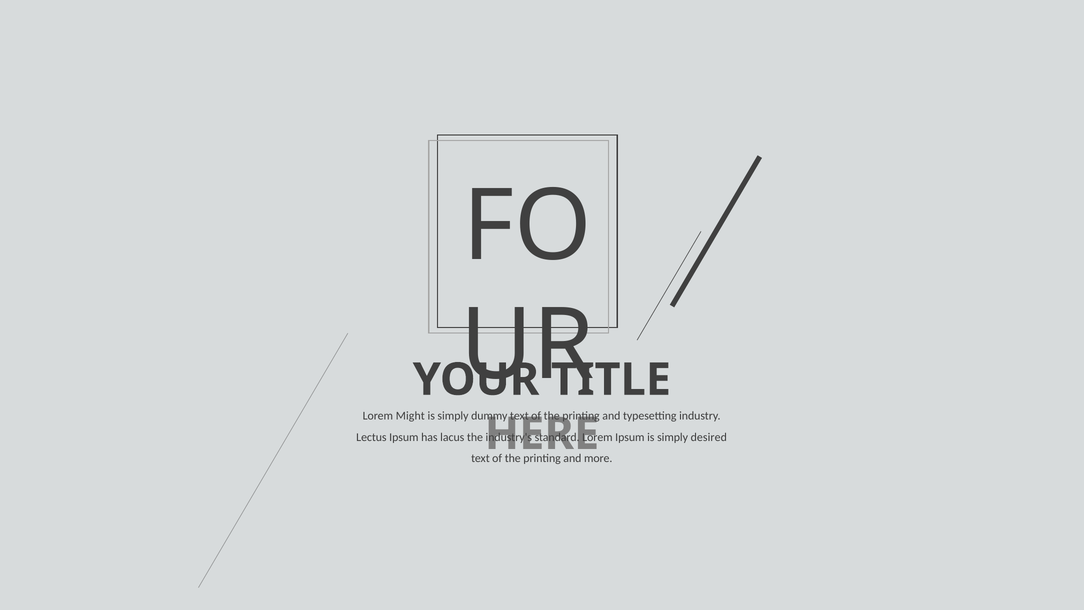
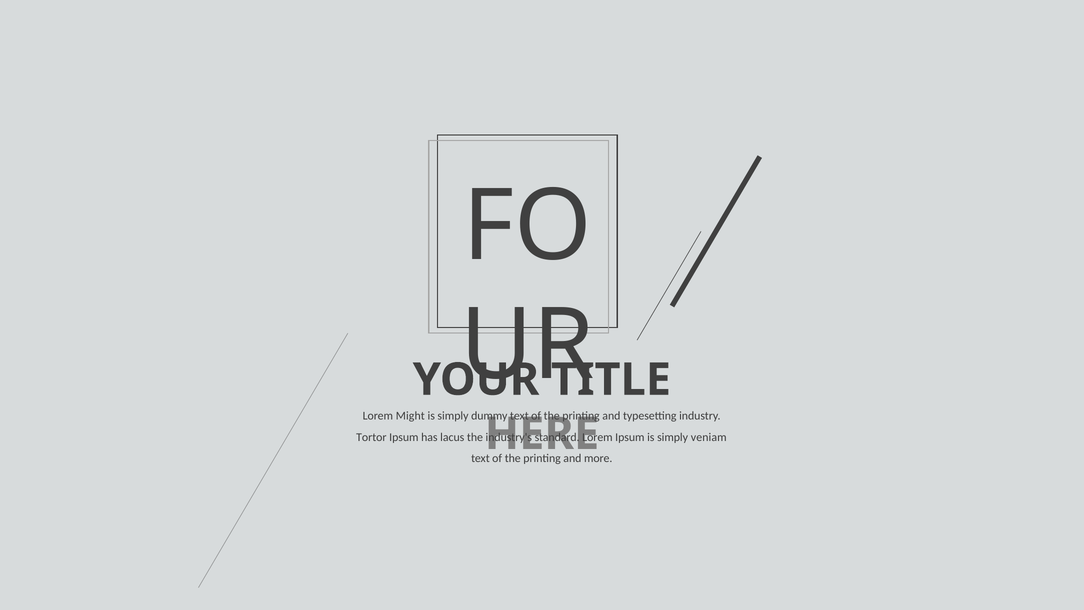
Lectus: Lectus -> Tortor (371, 437)
desired: desired -> veniam (709, 437)
